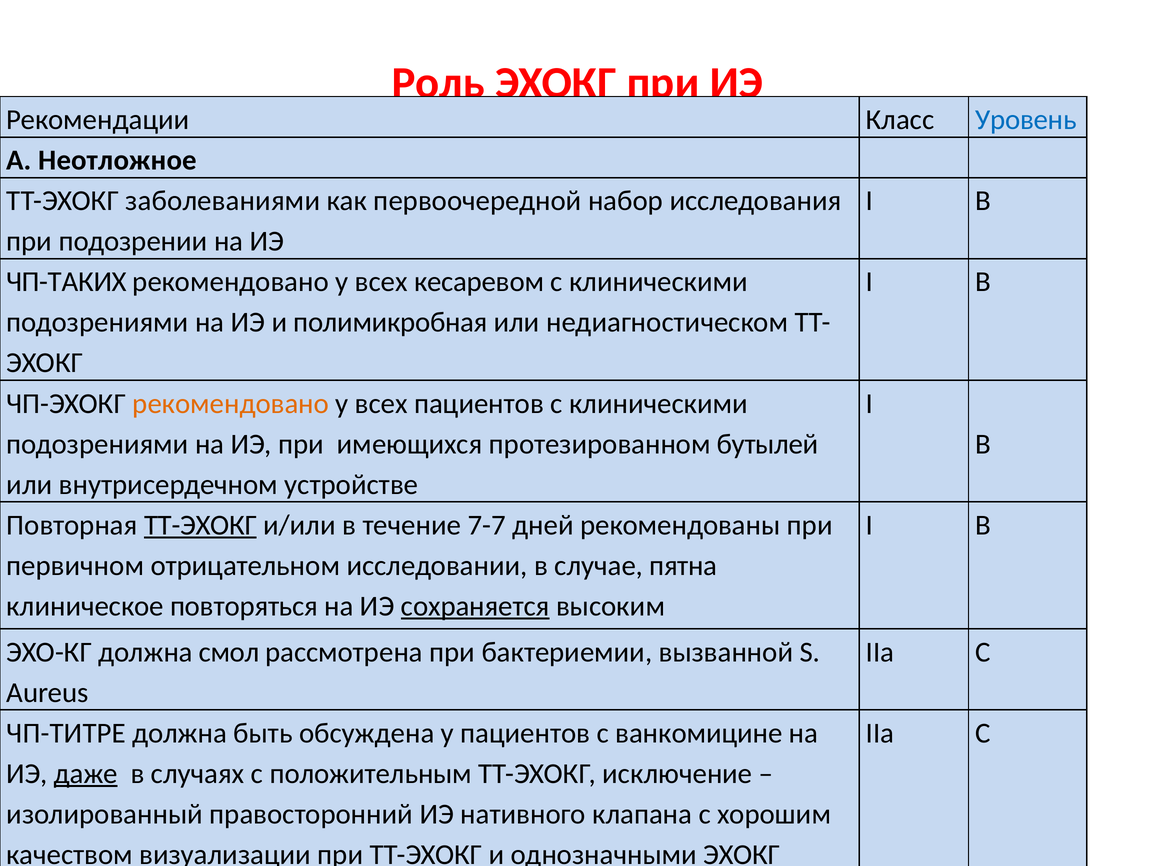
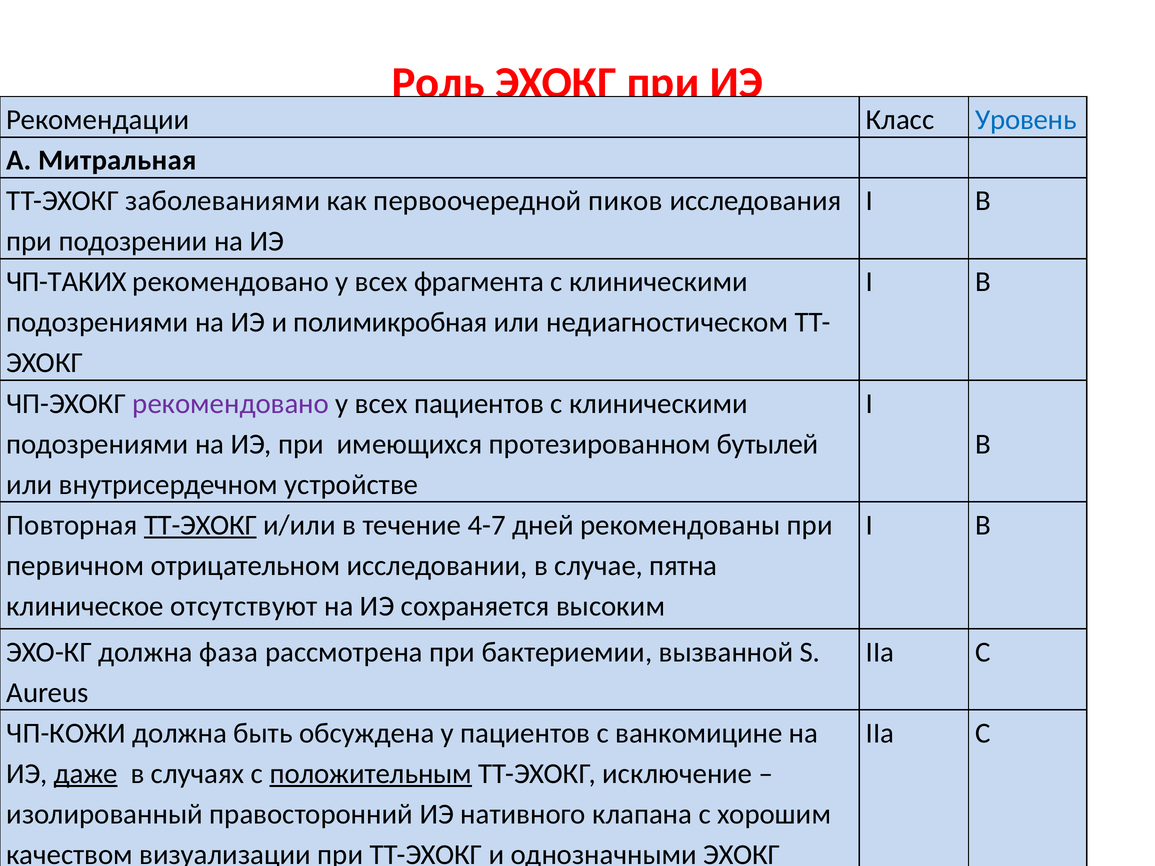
Неотложное: Неотложное -> Митральная (117, 160)
набор: набор -> пиков (625, 201)
кесаревом: кесаревом -> фрагмента (479, 282)
рекомендовано colour: orange -> purple (231, 404)
7-7: 7-7 -> 4-7 (487, 525)
повторяться: повторяться -> отсутствуют (244, 606)
сохраняется underline: present -> none (475, 606)
смол: смол -> фаза (229, 652)
ЧП-ТИТРЕ: ЧП-ТИТРЕ -> ЧП-КОЖИ (66, 733)
положительным underline: none -> present (371, 774)
